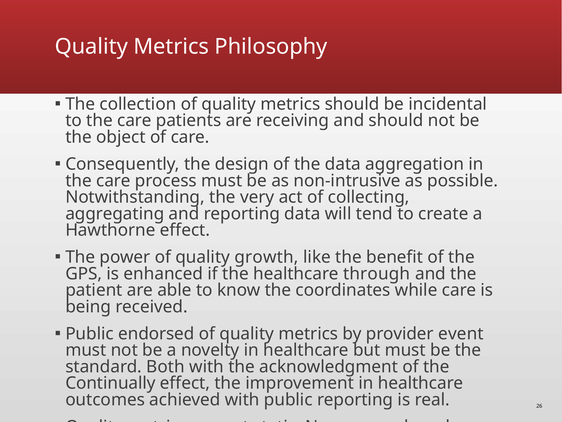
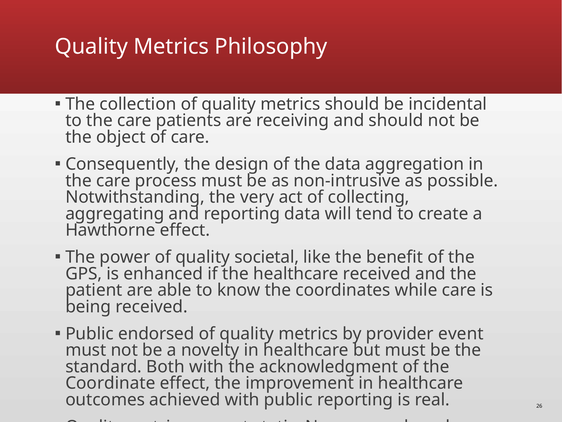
growth: growth -> societal (267, 257)
healthcare through: through -> received (377, 273)
Continually: Continually -> Coordinate (110, 383)
